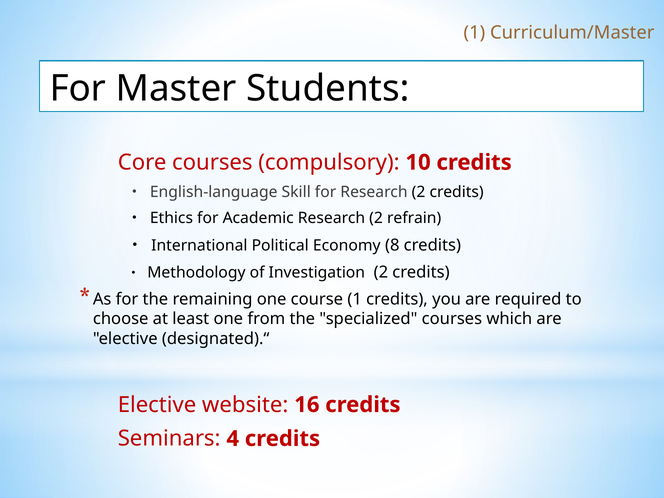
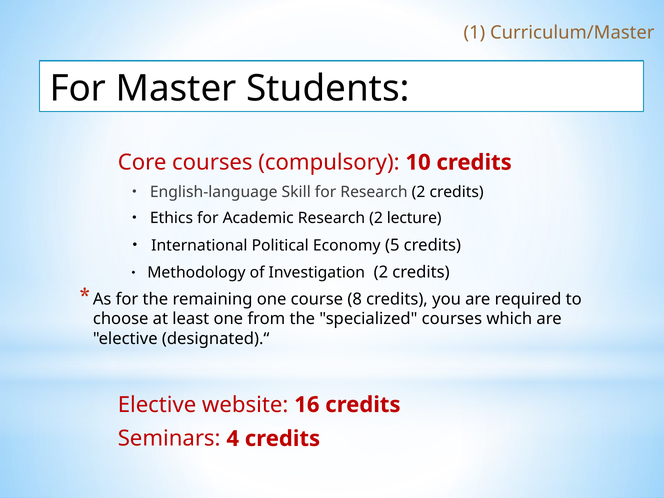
refrain: refrain -> lecture (414, 218)
8: 8 -> 5 (392, 245)
course 1: 1 -> 8 (355, 299)
